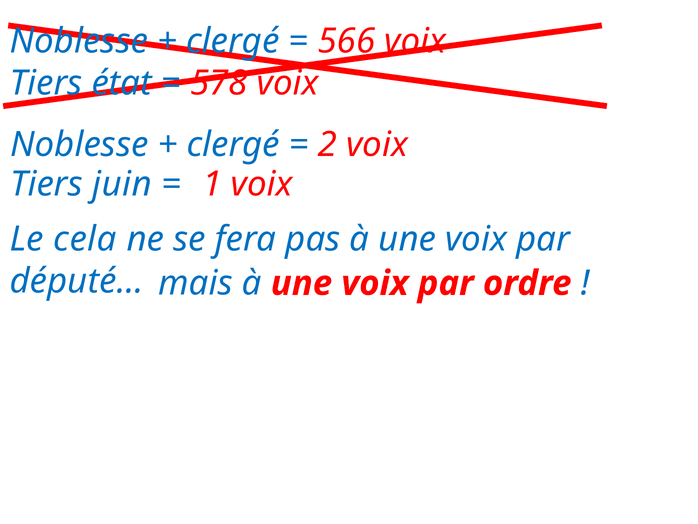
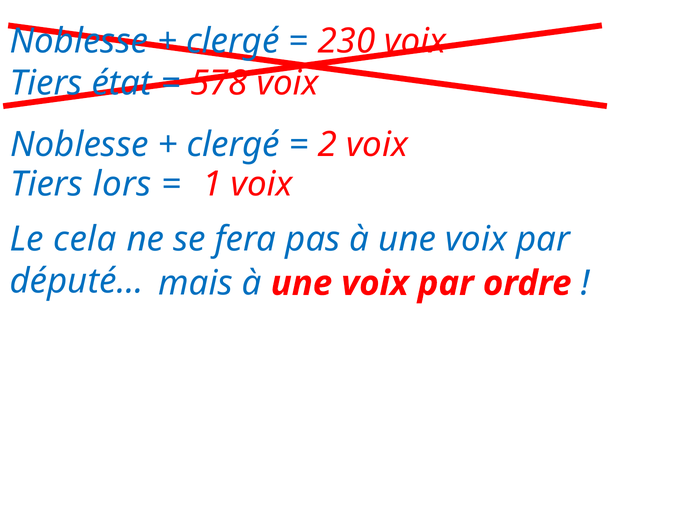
566: 566 -> 230 (347, 41)
juin: juin -> lors (122, 184)
